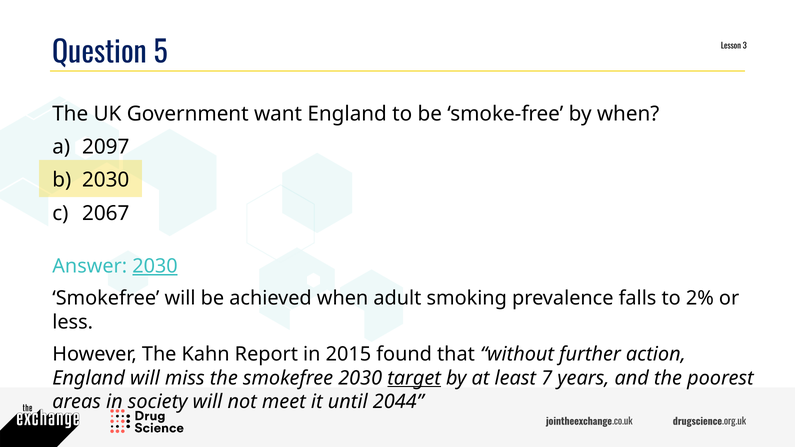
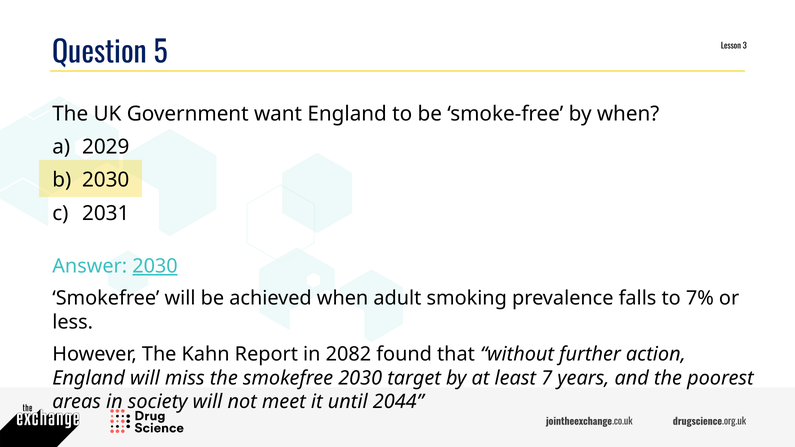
2097: 2097 -> 2029 (106, 147)
2067: 2067 -> 2031 (106, 213)
2%: 2% -> 7% (700, 298)
2015: 2015 -> 2082 (348, 354)
target underline: present -> none (414, 378)
